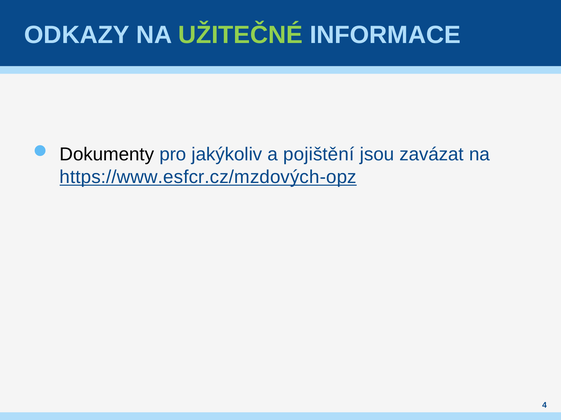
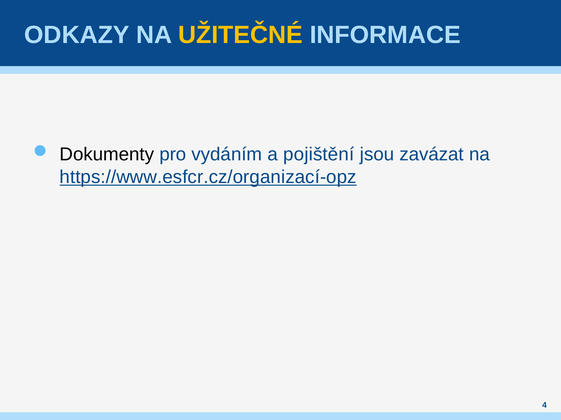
UŽITEČNÉ colour: light green -> yellow (240, 35)
jakýkoliv: jakýkoliv -> vydáním (227, 155)
https://www.esfcr.cz/mzdových-opz: https://www.esfcr.cz/mzdových-opz -> https://www.esfcr.cz/organizací-opz (208, 177)
